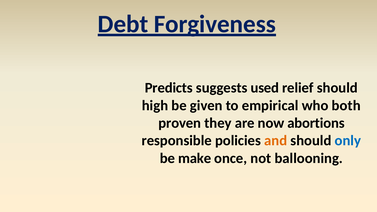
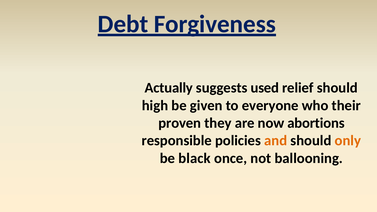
Predicts: Predicts -> Actually (169, 88)
empirical: empirical -> everyone (270, 106)
both: both -> their (346, 106)
only colour: blue -> orange (348, 141)
make: make -> black (195, 158)
